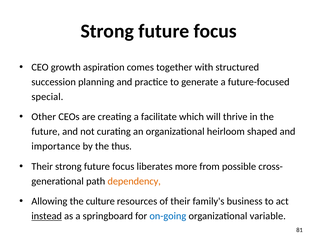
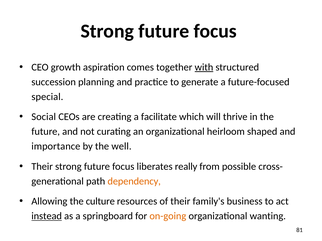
with underline: none -> present (204, 67)
Other: Other -> Social (44, 117)
thus: thus -> well (121, 147)
more: more -> really (186, 167)
on-going colour: blue -> orange (168, 217)
variable: variable -> wanting (268, 217)
